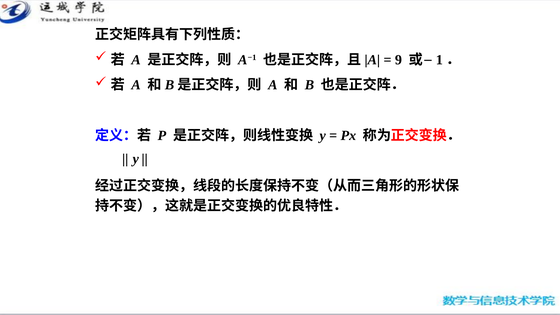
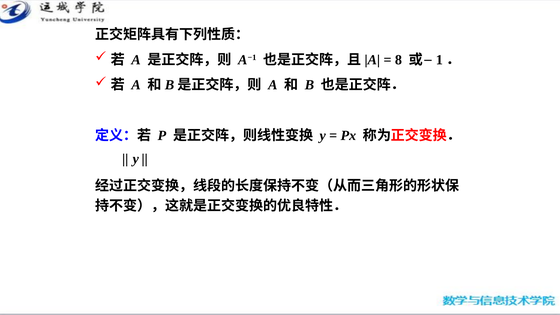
9: 9 -> 8 (398, 60)
